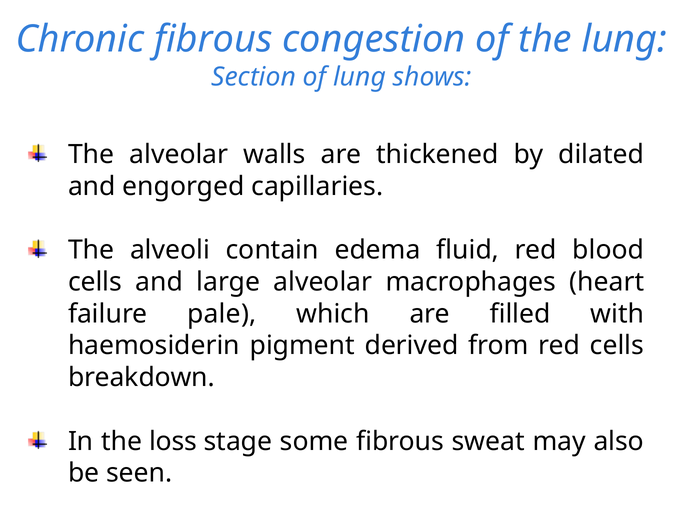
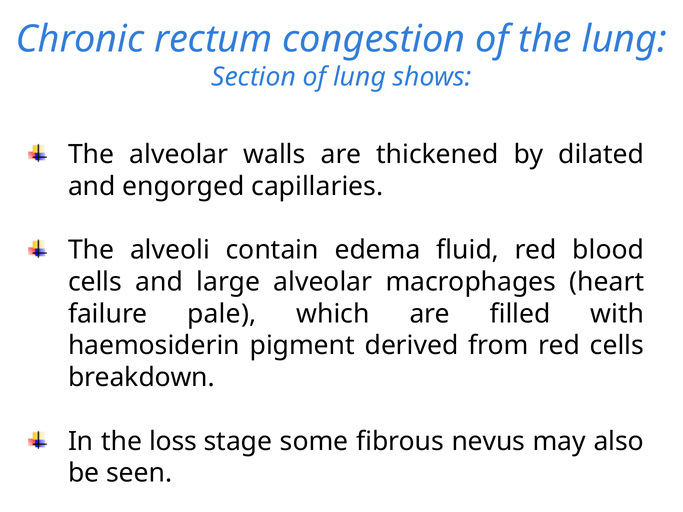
Chronic fibrous: fibrous -> rectum (213, 39)
sweat: sweat -> nevus (488, 442)
